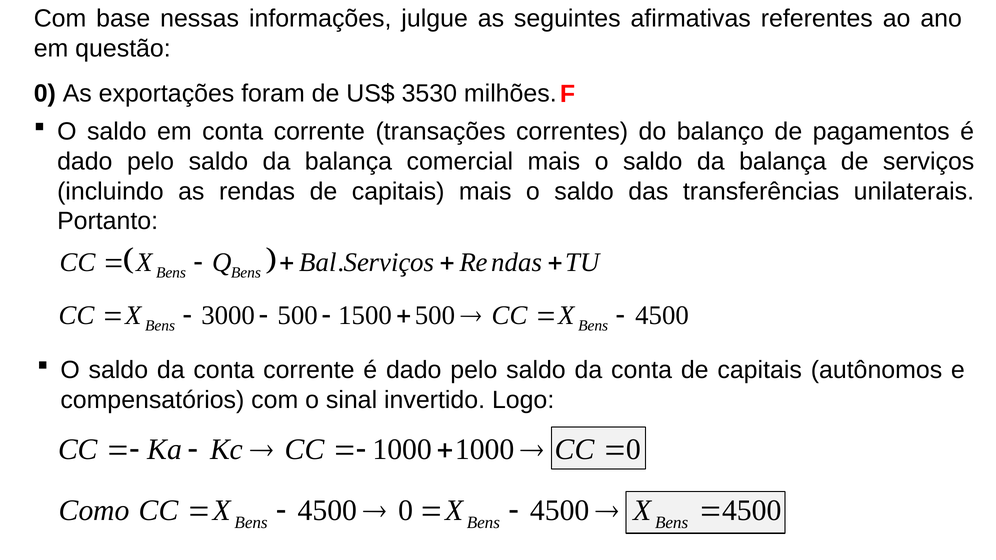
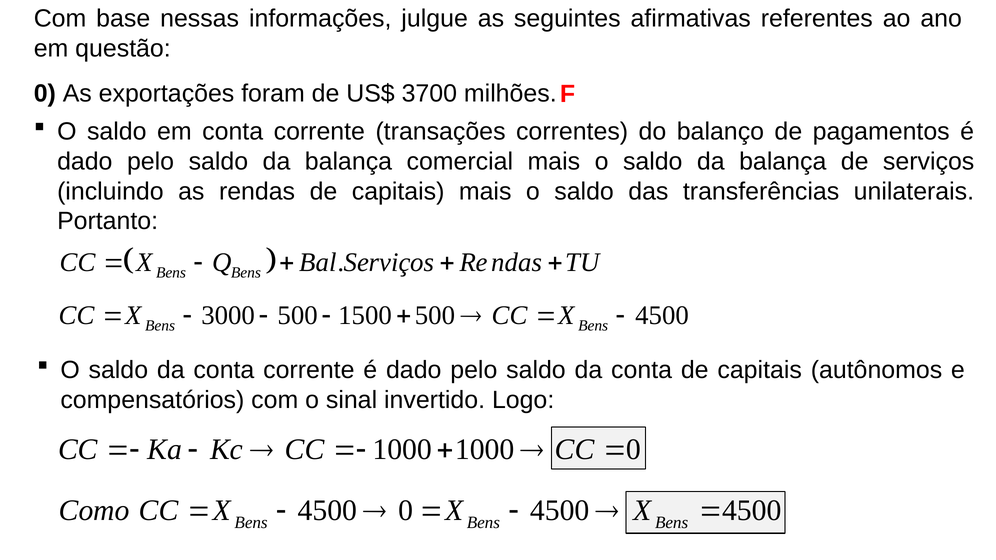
3530: 3530 -> 3700 (429, 93)
